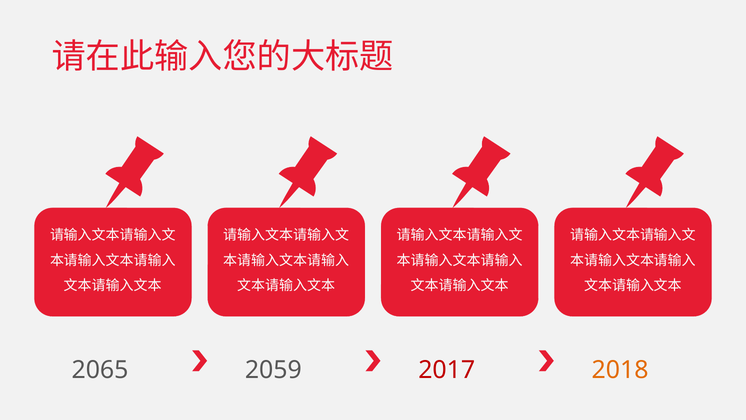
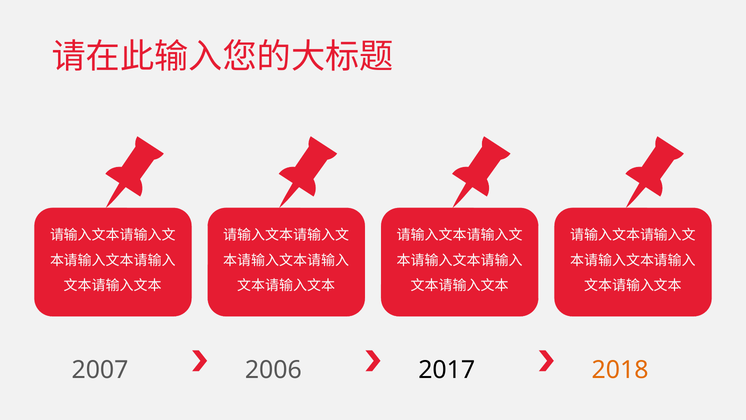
2065: 2065 -> 2007 (100, 370)
2059: 2059 -> 2006 (273, 370)
2017 colour: red -> black (447, 370)
